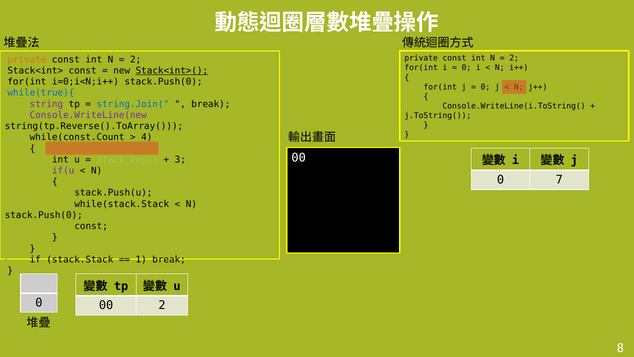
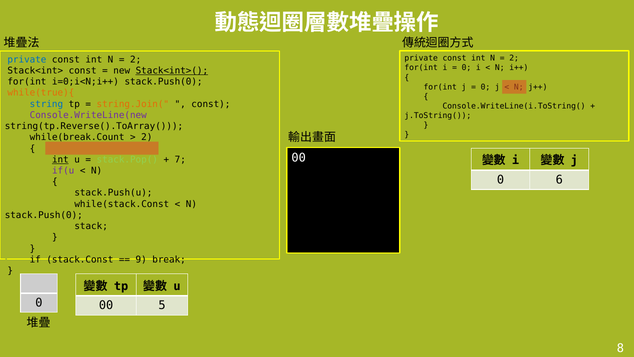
private colour: orange -> blue (27, 60)
while(true){ colour: blue -> orange (41, 93)
string colour: purple -> blue (46, 104)
string.Join( colour: blue -> orange (133, 104)
break: break -> const (211, 104)
while(const.Count: while(const.Count -> while(break.Count (77, 137)
4: 4 -> 2 (147, 137)
int underline: none -> present (60, 159)
3: 3 -> 7 (180, 159)
7: 7 -> 6 (559, 179)
while(stack.Stack: while(stack.Stack -> while(stack.Const (122, 204)
const: const -> stack (91, 226)
stack.Stack: stack.Stack -> stack.Const (80, 259)
1: 1 -> 9 (141, 259)
00 2: 2 -> 5 (162, 305)
